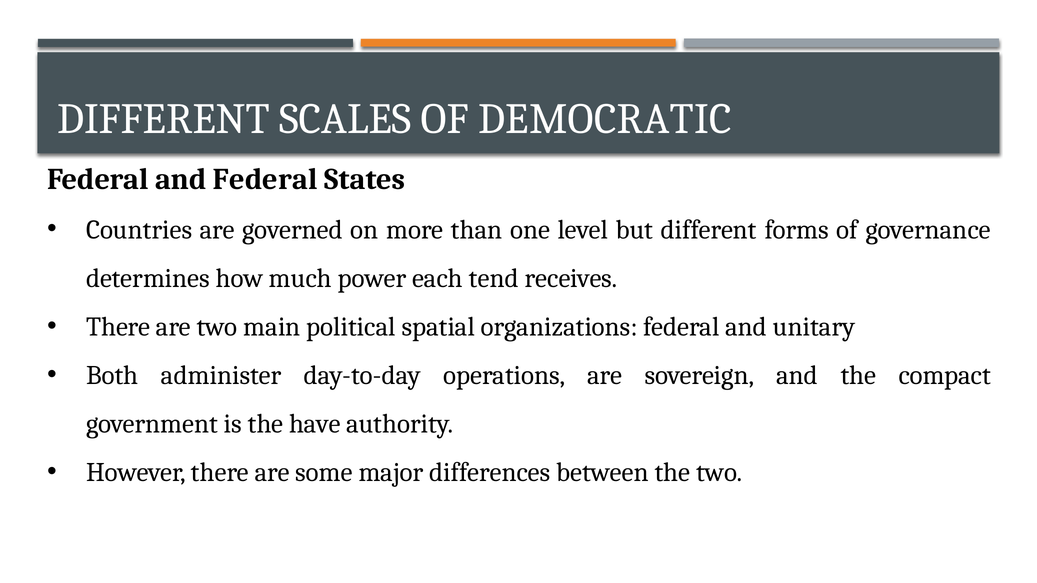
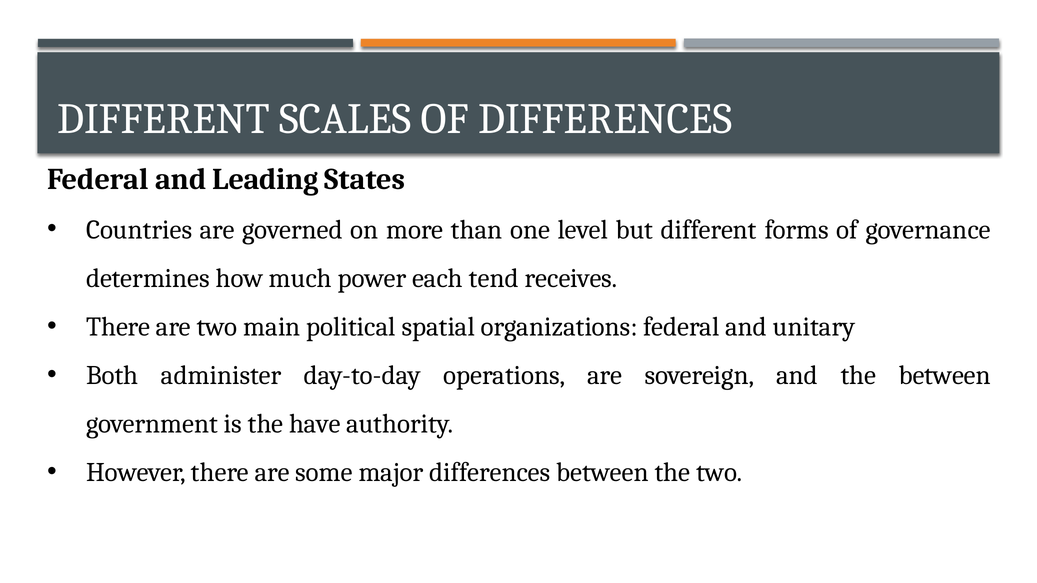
OF DEMOCRATIC: DEMOCRATIC -> DIFFERENCES (605, 119)
and Federal: Federal -> Leading (266, 179)
the compact: compact -> between (945, 376)
